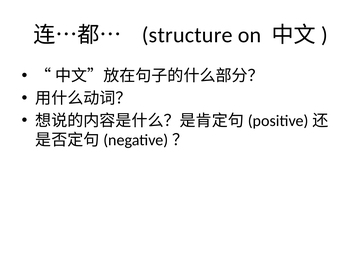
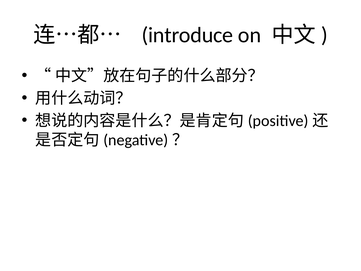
structure: structure -> introduce (187, 35)
